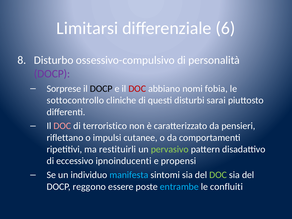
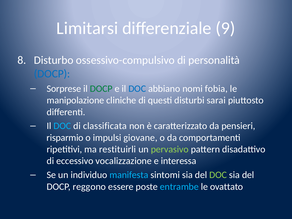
6: 6 -> 9 (225, 28)
DOCP colour: purple -> blue (52, 74)
DOCP colour: black -> green (101, 89)
DOC colour: red -> blue (137, 89)
sottocontrollo: sottocontrollo -> manipolazione (75, 100)
DOC colour: pink -> light blue (62, 126)
terroristico: terroristico -> classificata (105, 126)
riflettano: riflettano -> risparmio (65, 138)
cutanee: cutanee -> giovane (140, 138)
ipnoinducenti: ipnoinducenti -> vocalizzazione (124, 161)
propensi: propensi -> interessa (179, 161)
confluiti: confluiti -> ovattato (227, 187)
